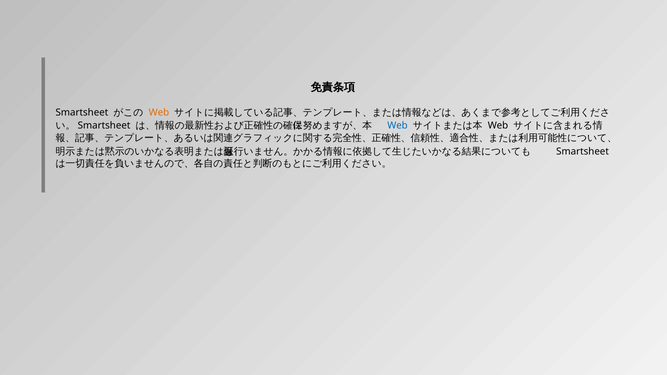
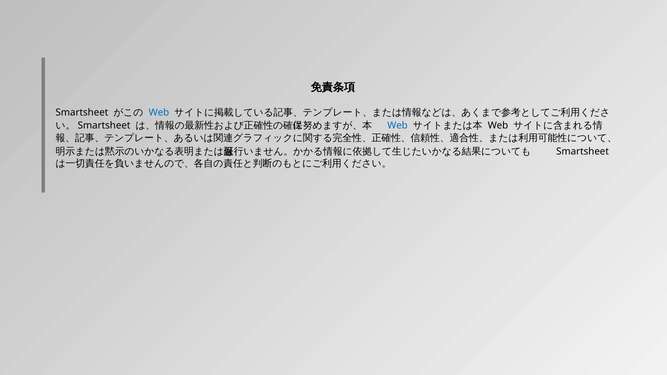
Web colour: orange -> blue (159, 112)
